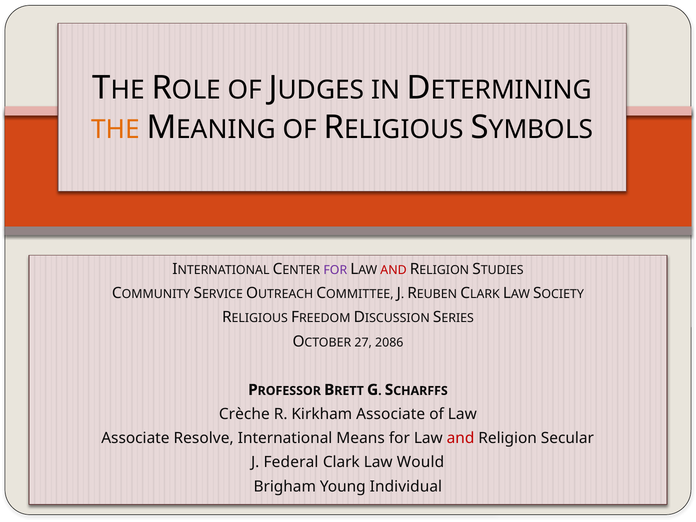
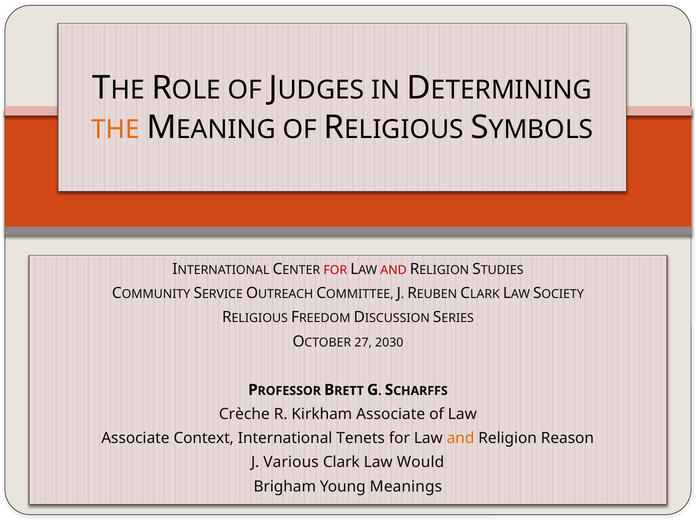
FOR colour: purple -> red (335, 270)
2086: 2086 -> 2030 (389, 342)
Resolve: Resolve -> Context (204, 438)
Means: Means -> Tenets (361, 438)
and colour: red -> orange (461, 438)
Secular: Secular -> Reason (567, 438)
Federal: Federal -> Various (291, 462)
Individual: Individual -> Meanings (406, 486)
